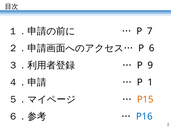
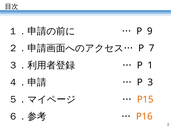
7: 7 -> 9 (150, 31)
6: 6 -> 7 (152, 48)
9: 9 -> 1 (150, 65)
1: 1 -> 3 (150, 82)
P16 colour: blue -> orange (144, 117)
